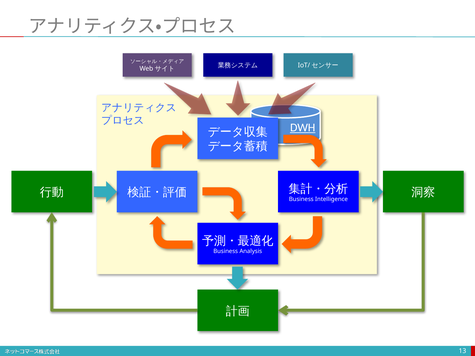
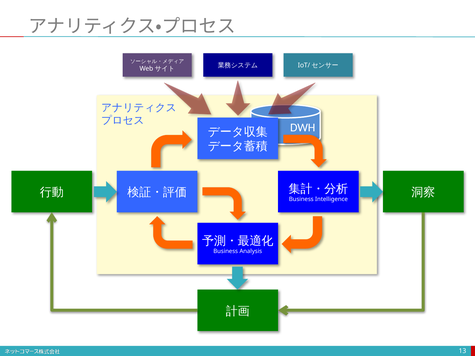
DWH underline: present -> none (303, 128)
